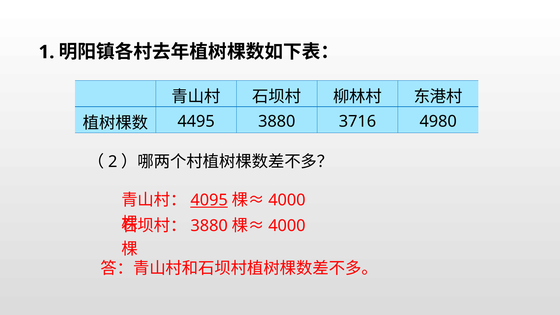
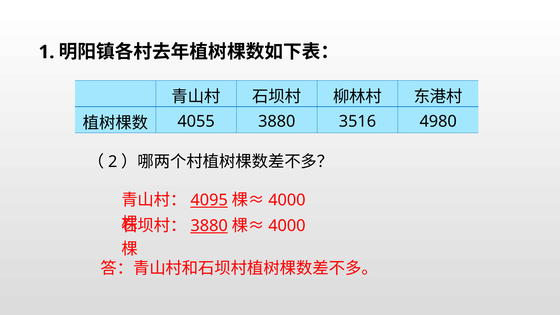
4495: 4495 -> 4055 (196, 121)
3716: 3716 -> 3516 (357, 121)
3880 underline: none -> present (209, 226)
